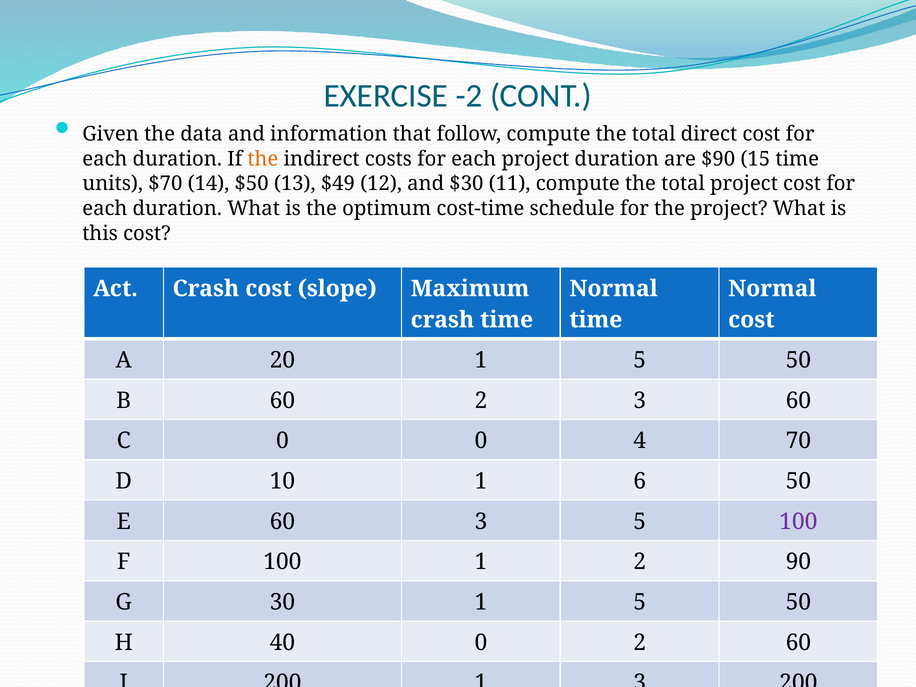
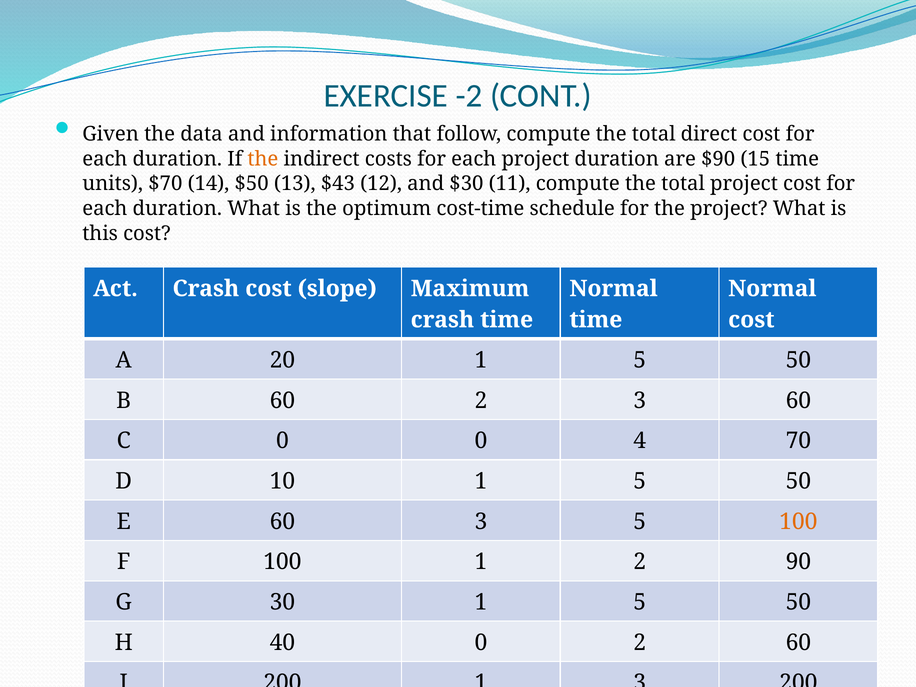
$49: $49 -> $43 (338, 184)
10 1 6: 6 -> 5 (640, 481)
100 colour: purple -> orange (798, 522)
